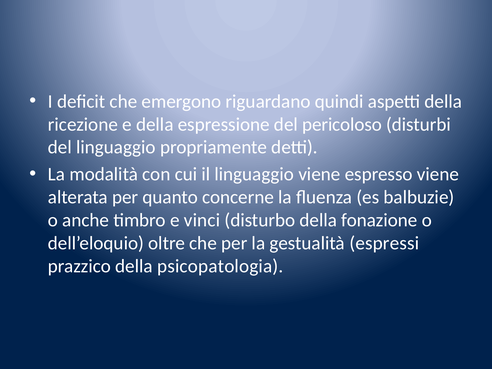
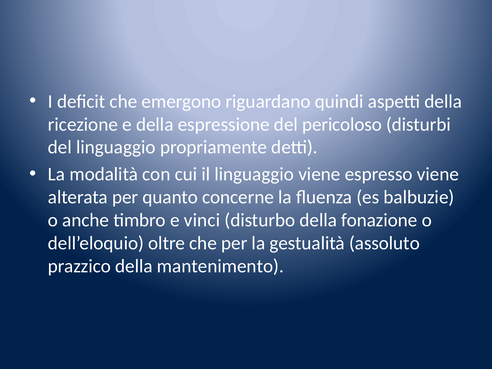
espressi: espressi -> assoluto (384, 243)
psicopatologia: psicopatologia -> mantenimento (220, 266)
